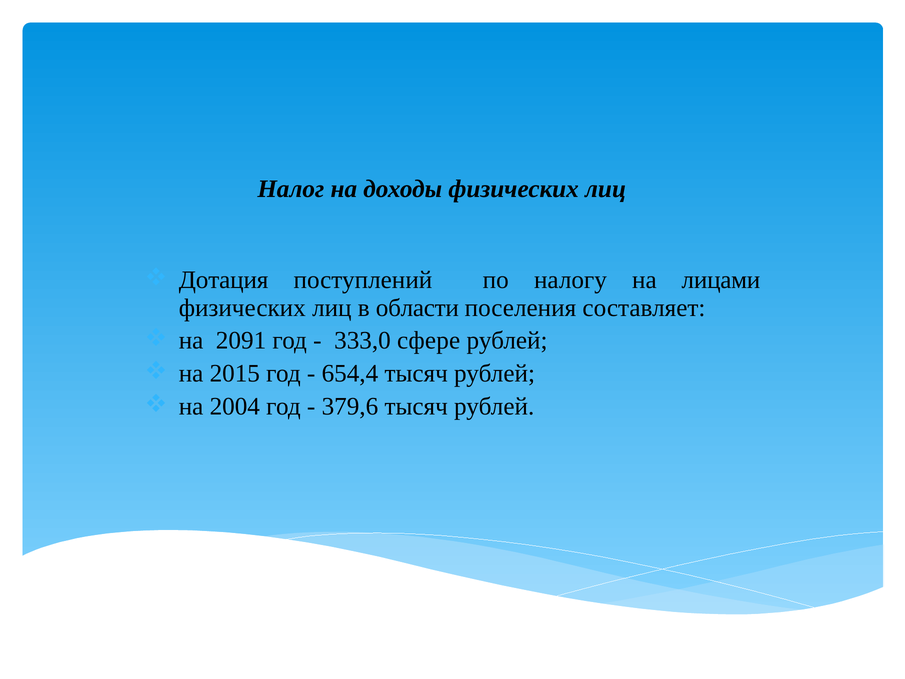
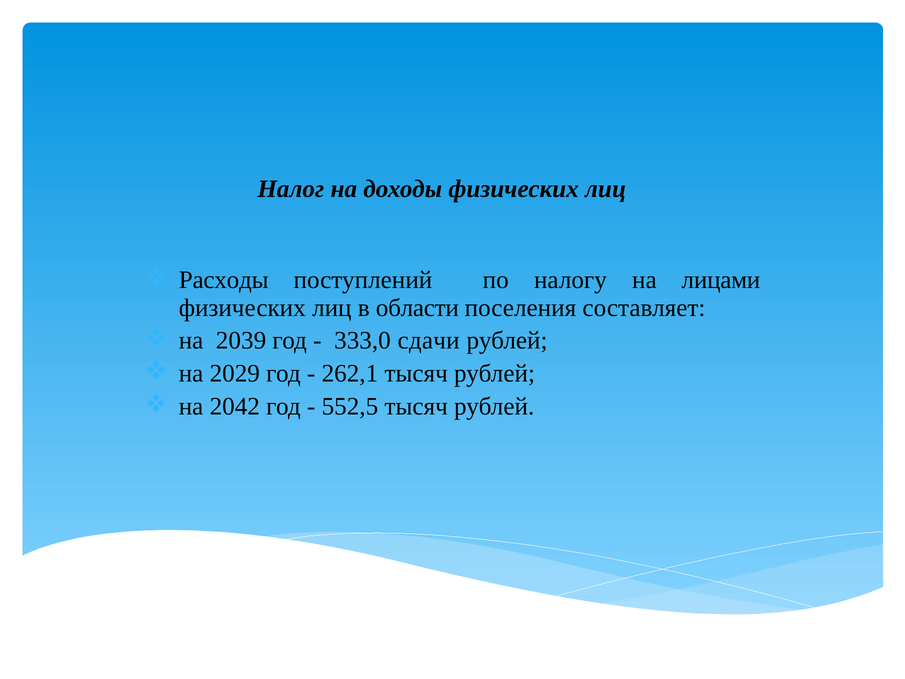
Дотация: Дотация -> Расходы (224, 280)
2091: 2091 -> 2039 (241, 341)
сфере: сфере -> сдачи (429, 341)
2015: 2015 -> 2029 (235, 373)
654,4: 654,4 -> 262,1 (350, 373)
2004: 2004 -> 2042 (235, 406)
379,6: 379,6 -> 552,5 (350, 406)
